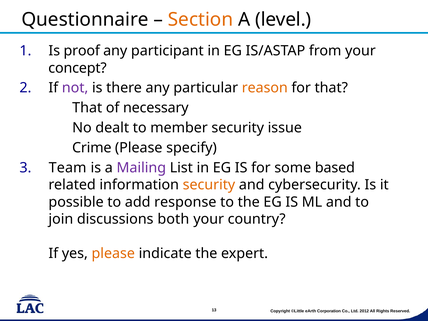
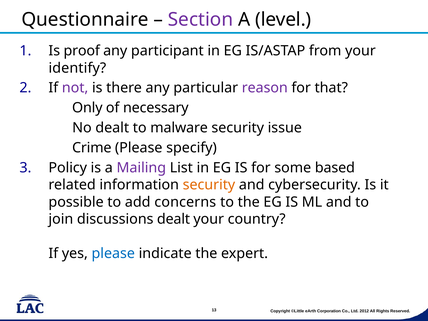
Section colour: orange -> purple (201, 20)
concept: concept -> identify (77, 68)
reason colour: orange -> purple (265, 88)
That: That -> Only (87, 108)
member: member -> malware (179, 128)
Team: Team -> Policy (68, 168)
response: response -> concerns (185, 202)
discussions both: both -> dealt (174, 219)
please colour: orange -> blue (113, 253)
